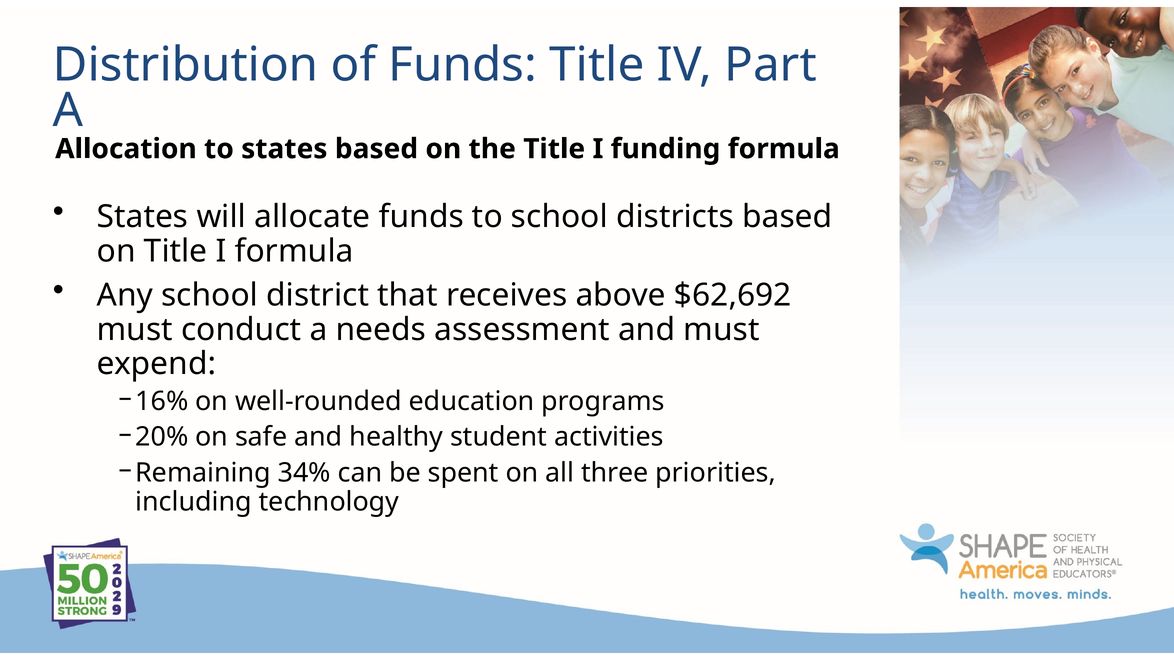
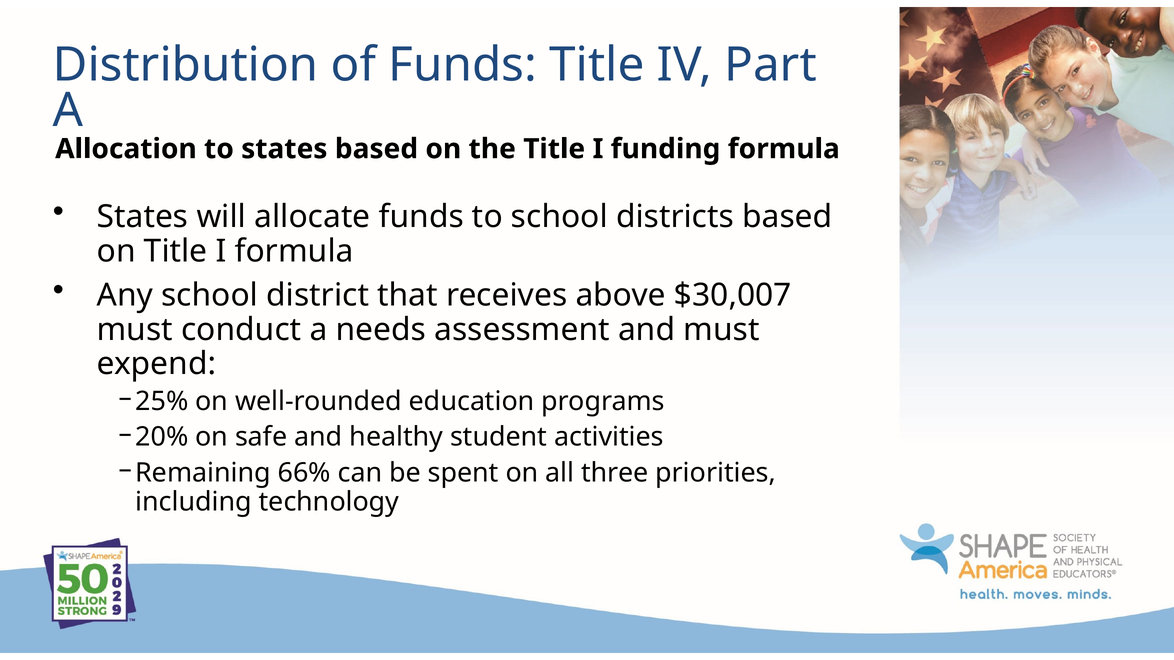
$62,692: $62,692 -> $30,007 (733, 295)
16%: 16% -> 25% (162, 402)
34%: 34% -> 66% (304, 473)
